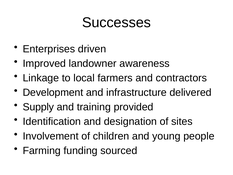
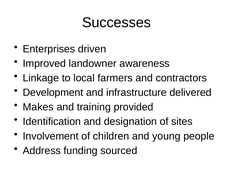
Supply: Supply -> Makes (38, 107)
Farming: Farming -> Address (42, 150)
